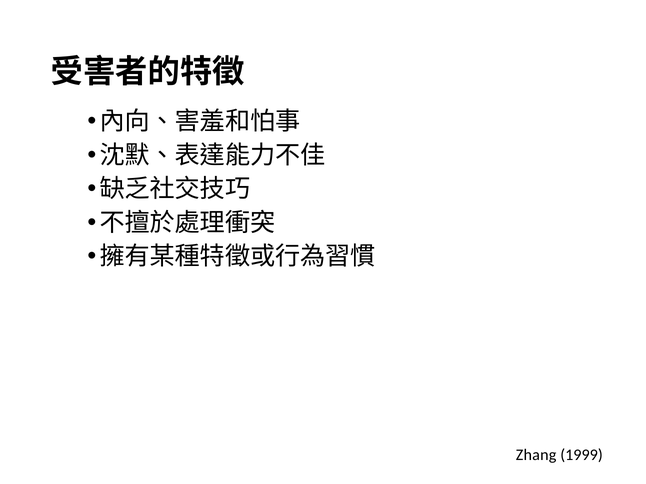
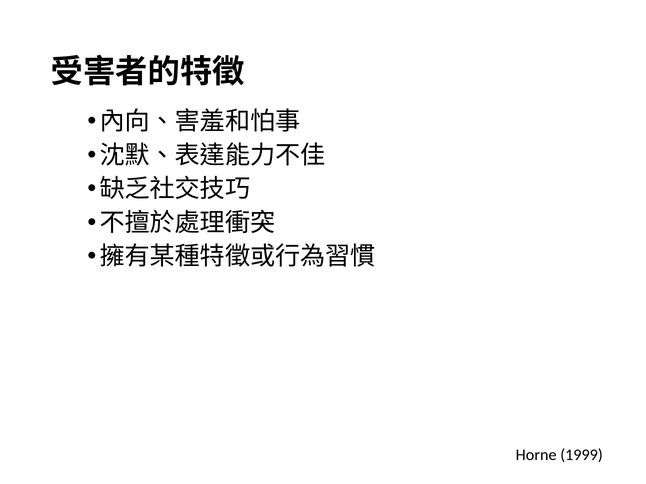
Zhang: Zhang -> Horne (536, 455)
